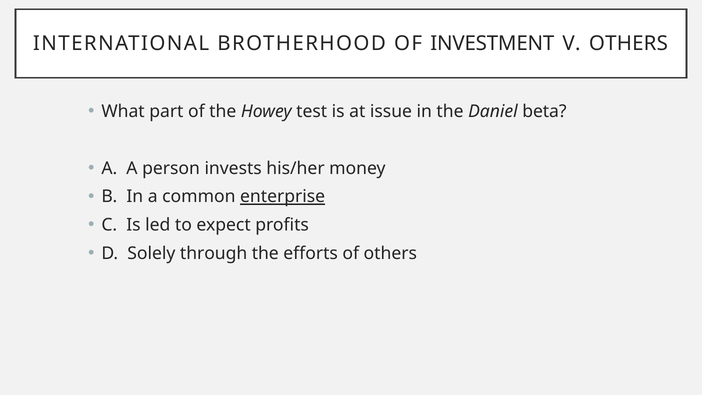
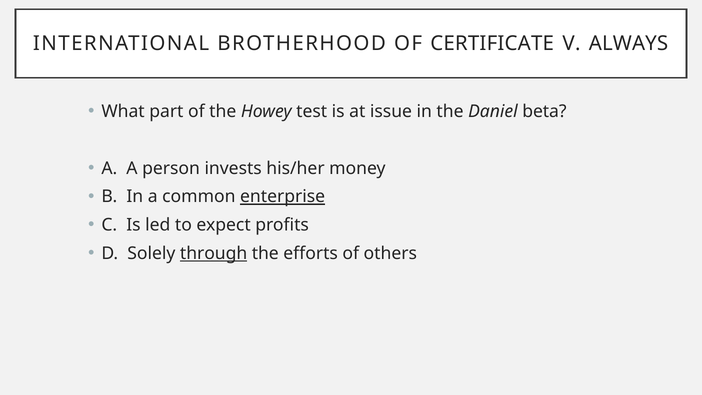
INVESTMENT: INVESTMENT -> CERTIFICATE (492, 43)
V OTHERS: OTHERS -> ALWAYS (628, 43)
through underline: none -> present (214, 253)
